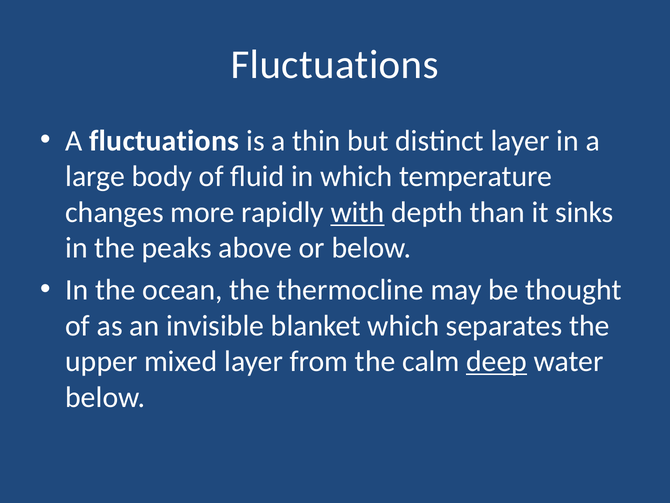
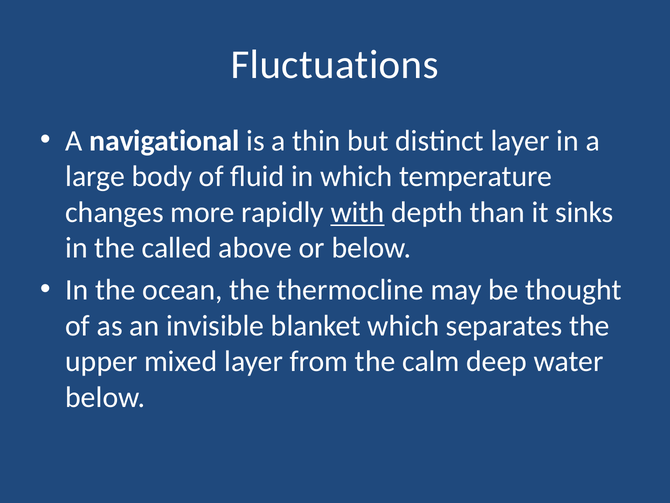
A fluctuations: fluctuations -> navigational (164, 141)
peaks: peaks -> called (177, 248)
deep underline: present -> none (497, 361)
